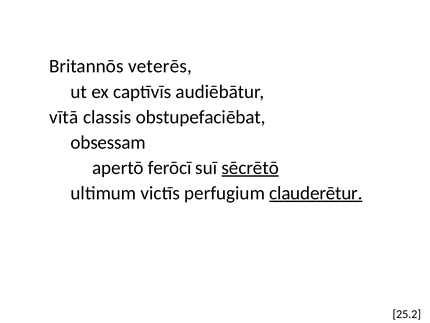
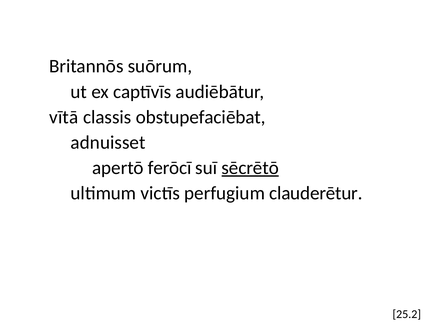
veterēs: veterēs -> suōrum (160, 66)
obsessam: obsessam -> adnuisset (108, 142)
clauderētur underline: present -> none (316, 193)
